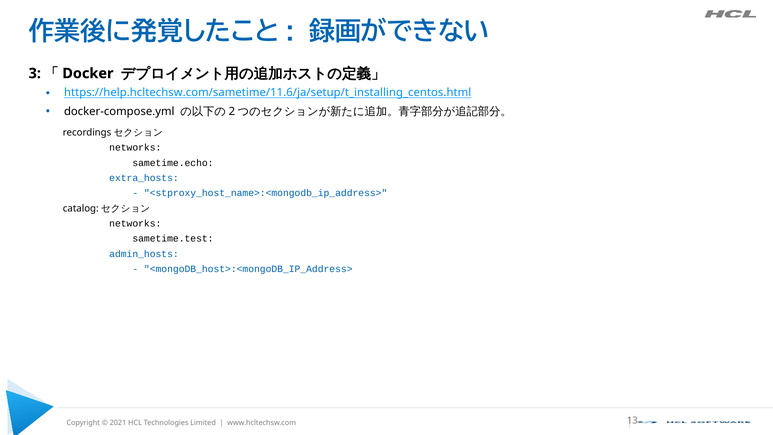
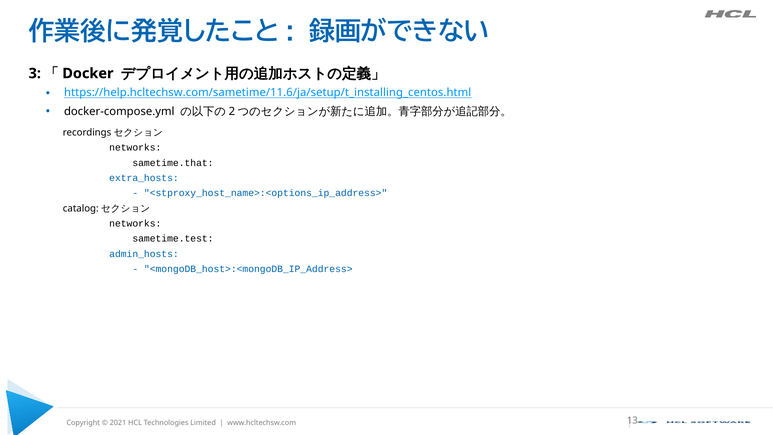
sametime.echo: sametime.echo -> sametime.that (173, 163)
<stproxy_host_name>:<mongodb_ip_address>: <stproxy_host_name>:<mongodb_ip_address> -> <stproxy_host_name>:<options_ip_address> (266, 193)
